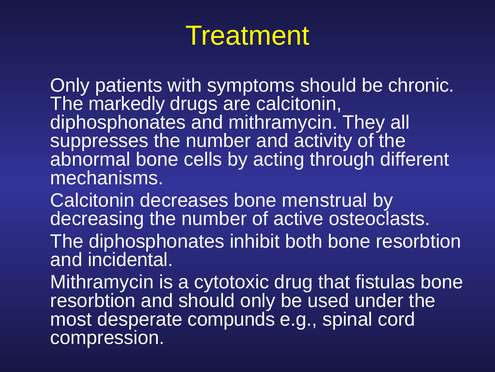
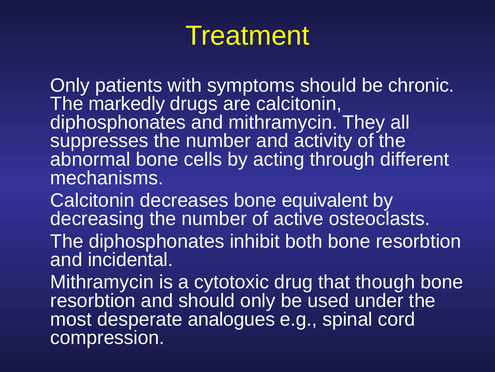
menstrual: menstrual -> equivalent (325, 200)
fistulas: fistulas -> though (385, 282)
compunds: compunds -> analogues (231, 319)
